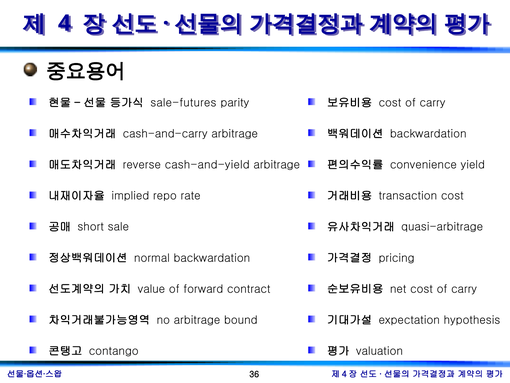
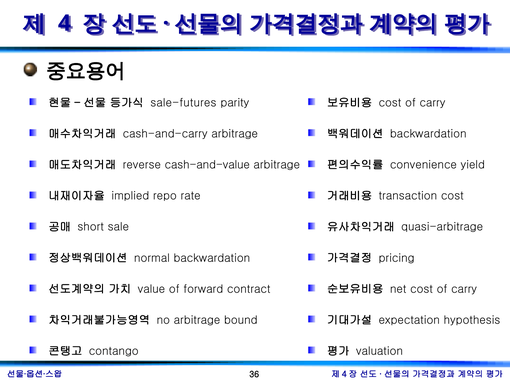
cash-and-yield: cash-and-yield -> cash-and-value (207, 165)
